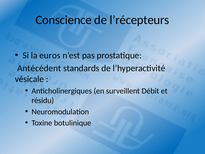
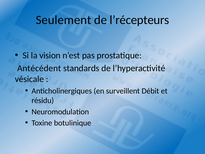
Conscience: Conscience -> Seulement (64, 20)
euros: euros -> vision (50, 55)
